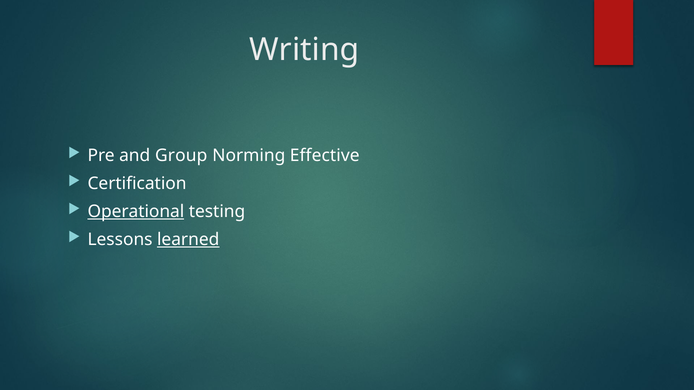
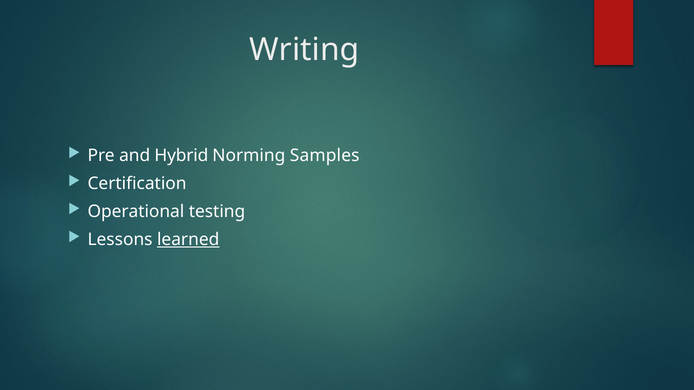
Group: Group -> Hybrid (181, 156)
Effective: Effective -> Samples (325, 156)
Operational underline: present -> none (136, 212)
